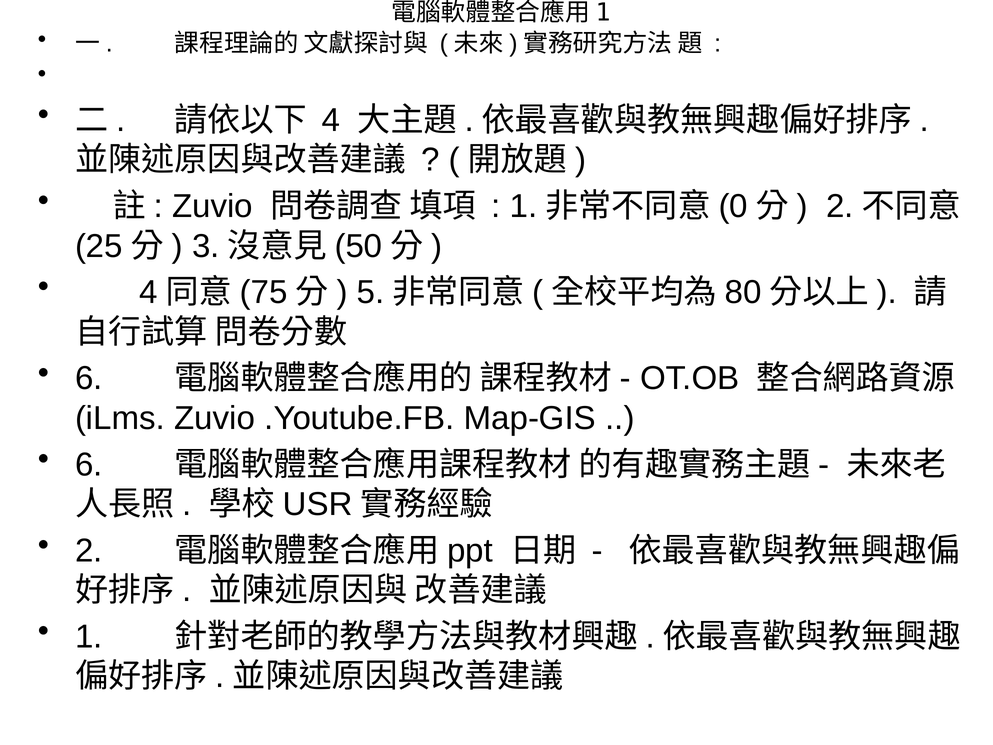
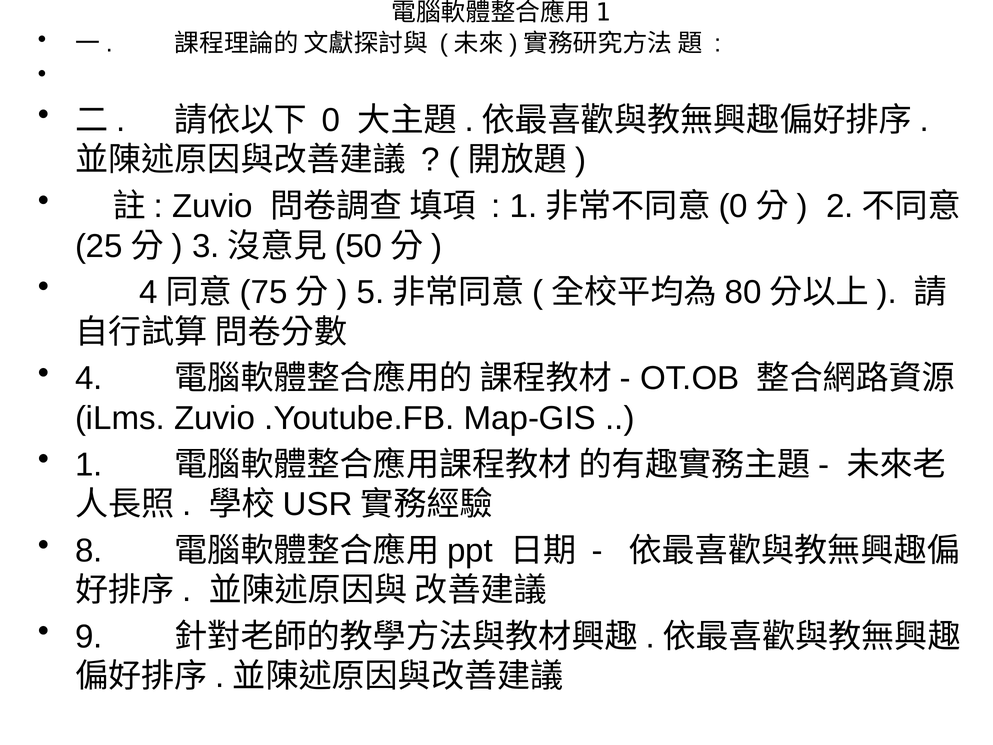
4: 4 -> 0 (331, 120)
6: 6 -> 4 (89, 378)
6: 6 -> 1 (89, 464)
2: 2 -> 8 (89, 550)
1: 1 -> 9 (89, 637)
